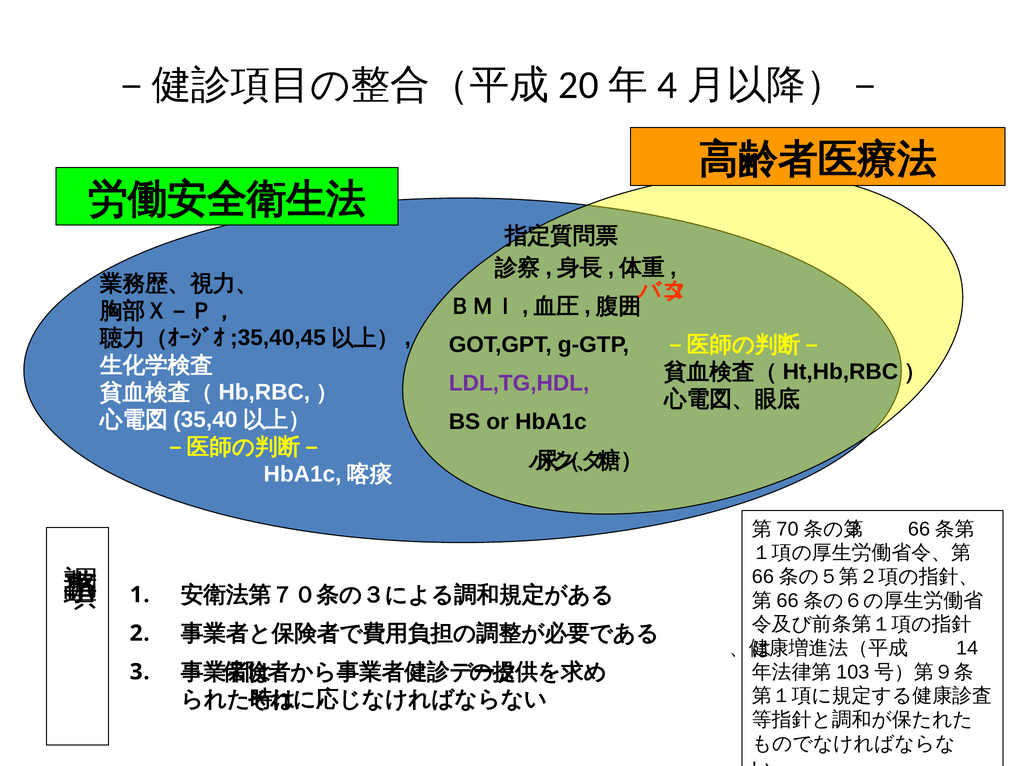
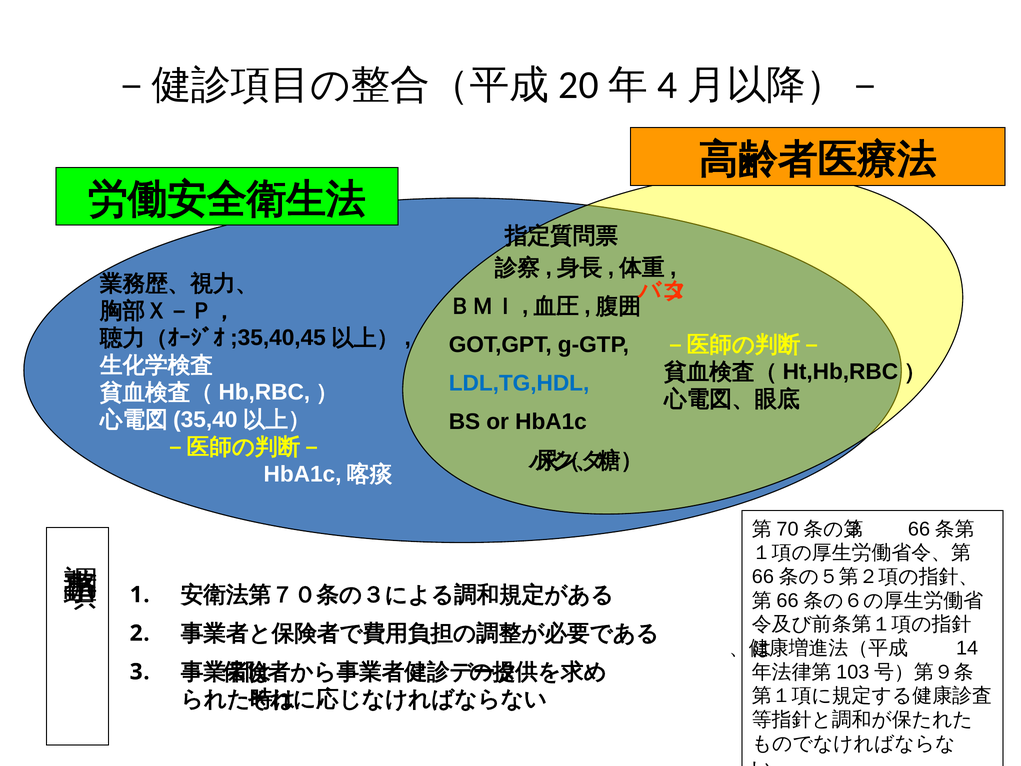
LDL,TG,HDL colour: purple -> blue (519, 383)
